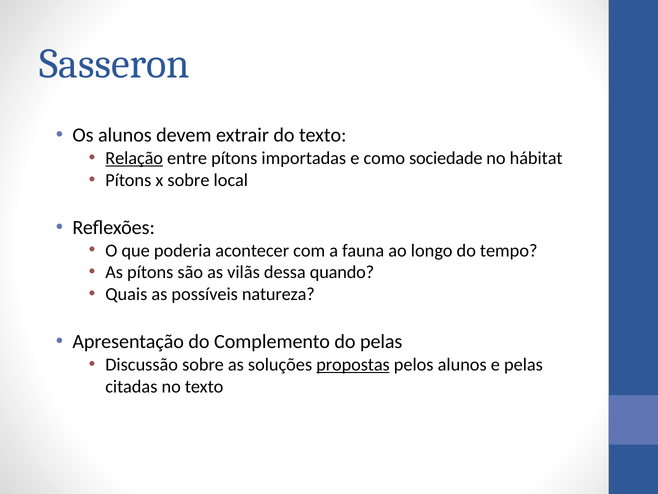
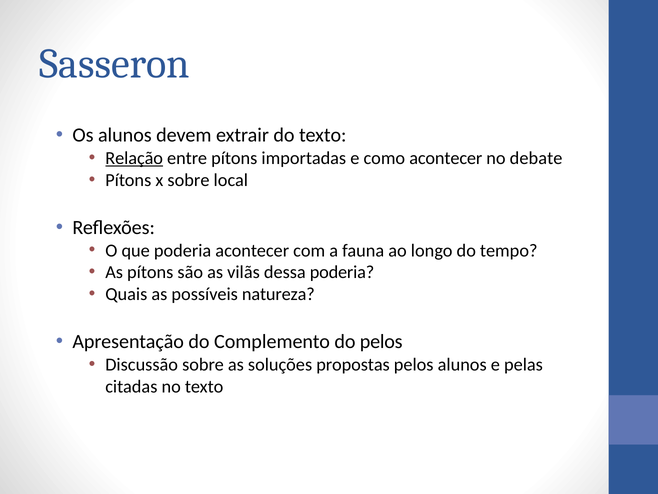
como sociedade: sociedade -> acontecer (446, 158)
hábitat: hábitat -> debate (536, 158)
dessa quando: quando -> poderia (342, 272)
do pelas: pelas -> pelos (381, 341)
propostas underline: present -> none (353, 364)
